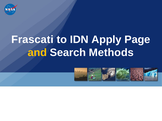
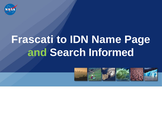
Apply: Apply -> Name (106, 40)
and colour: yellow -> light green (37, 53)
Methods: Methods -> Informed (111, 53)
